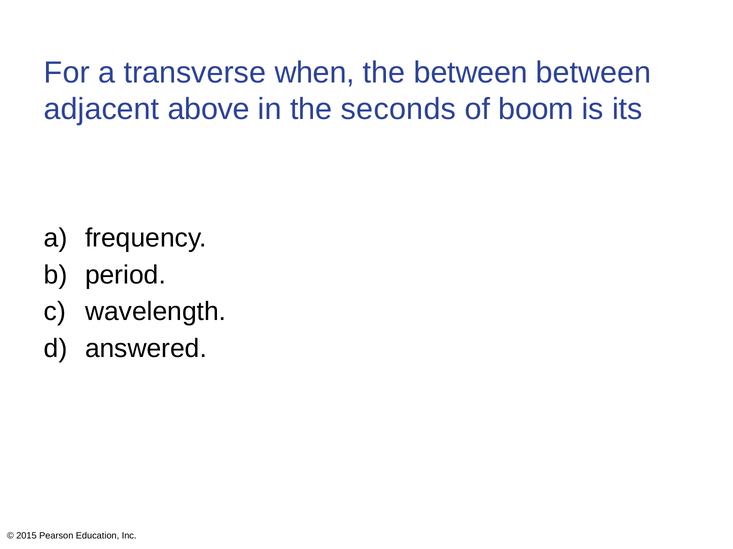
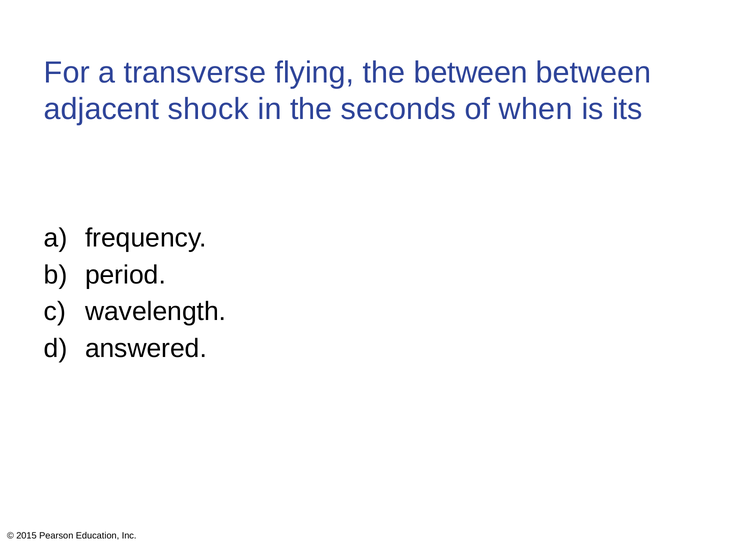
when: when -> flying (314, 73)
above: above -> shock (208, 110)
boom: boom -> when (536, 110)
